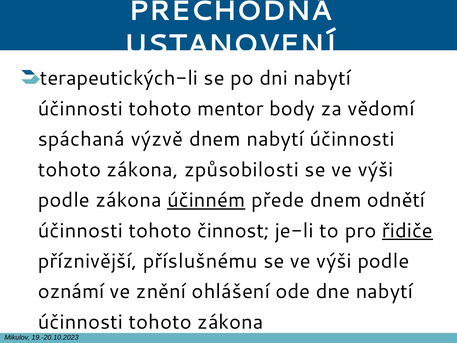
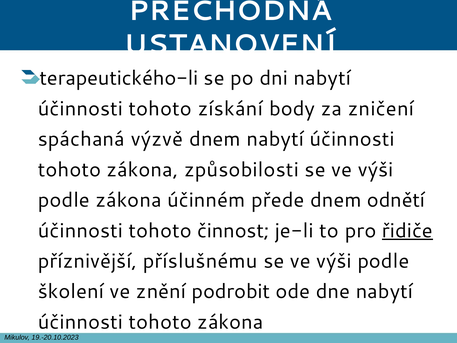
terapeutických-li: terapeutických-li -> terapeutického-li (119, 78)
mentor: mentor -> získání (230, 109)
vědomí: vědomí -> zničení (381, 109)
účinném underline: present -> none (206, 200)
oznámí: oznámí -> školení (71, 291)
ohlášení: ohlášení -> podrobit (231, 291)
